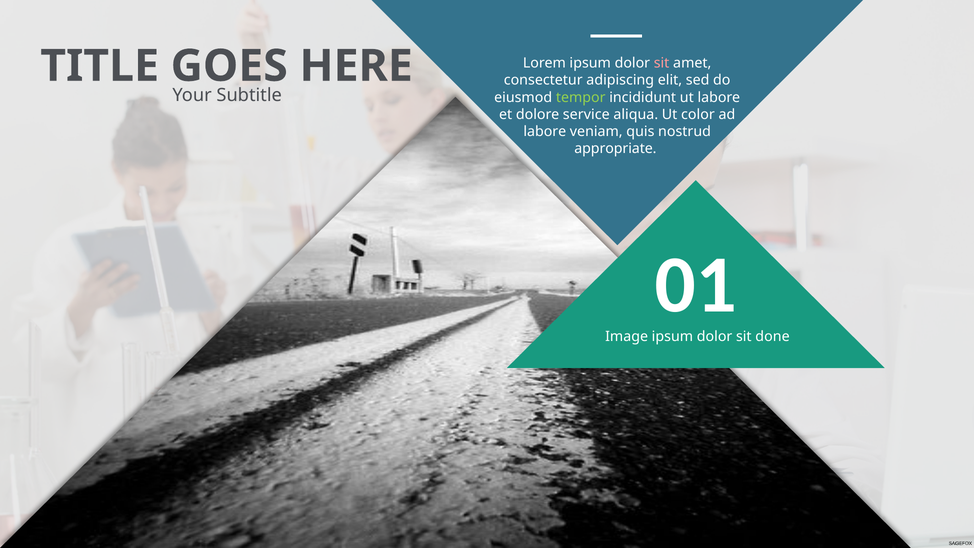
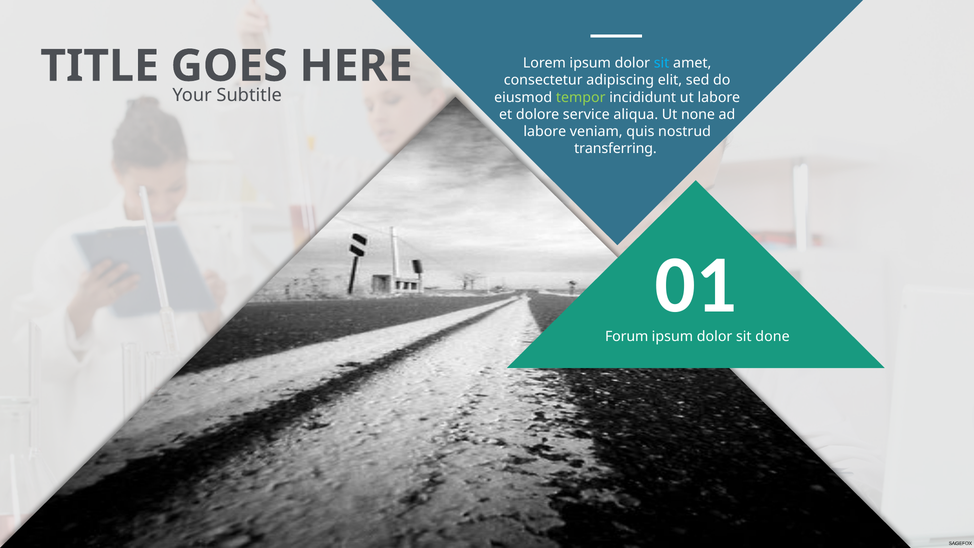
sit colour: pink -> light blue (662, 63)
color: color -> none (698, 114)
appropriate: appropriate -> transferring (615, 148)
Image: Image -> Forum (627, 336)
